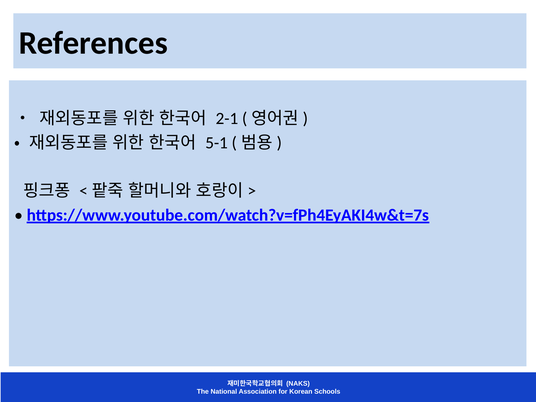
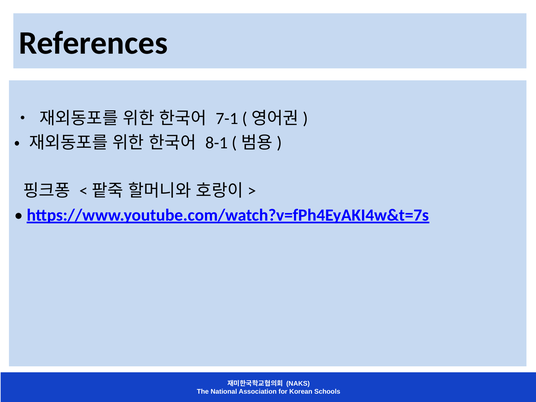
2-1: 2-1 -> 7-1 (227, 119)
5-1: 5-1 -> 8-1 (217, 143)
